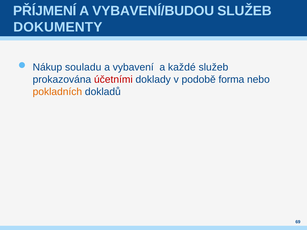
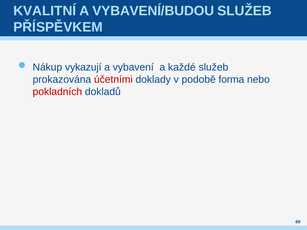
PŘÍJMENÍ: PŘÍJMENÍ -> KVALITNÍ (45, 11)
DOKUMENTY: DOKUMENTY -> PŘÍSPĚVKEM (58, 27)
souladu: souladu -> vykazují (83, 67)
pokladních colour: orange -> red (57, 92)
